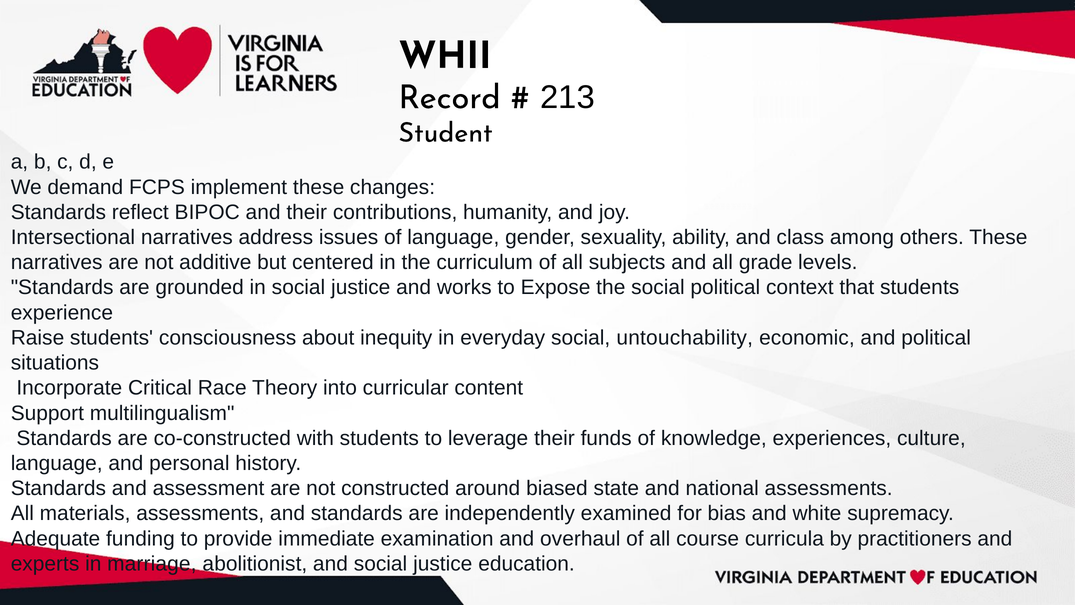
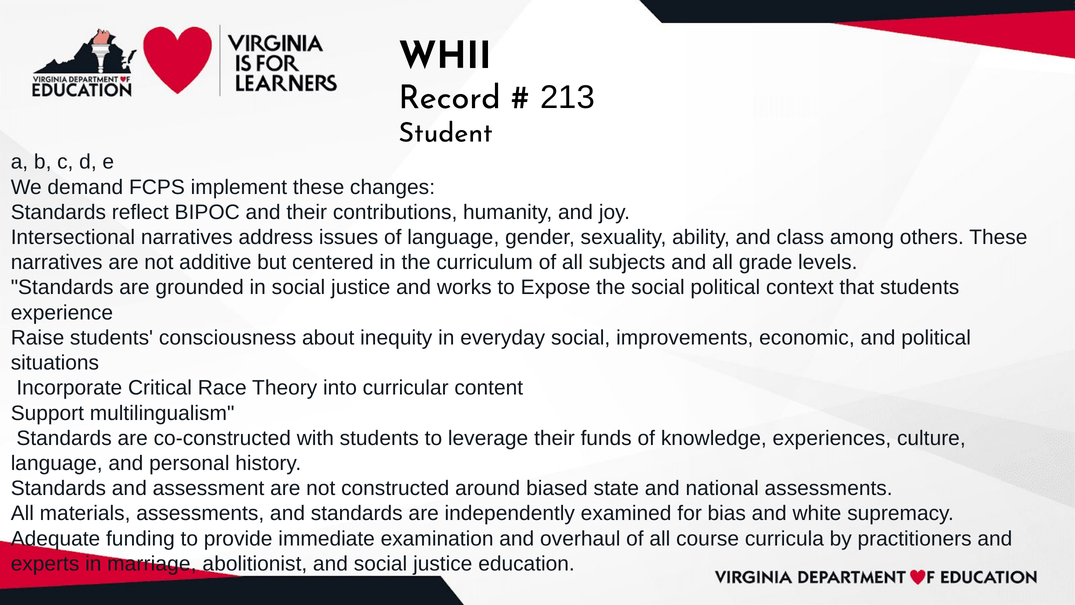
untouchability: untouchability -> improvements (685, 338)
